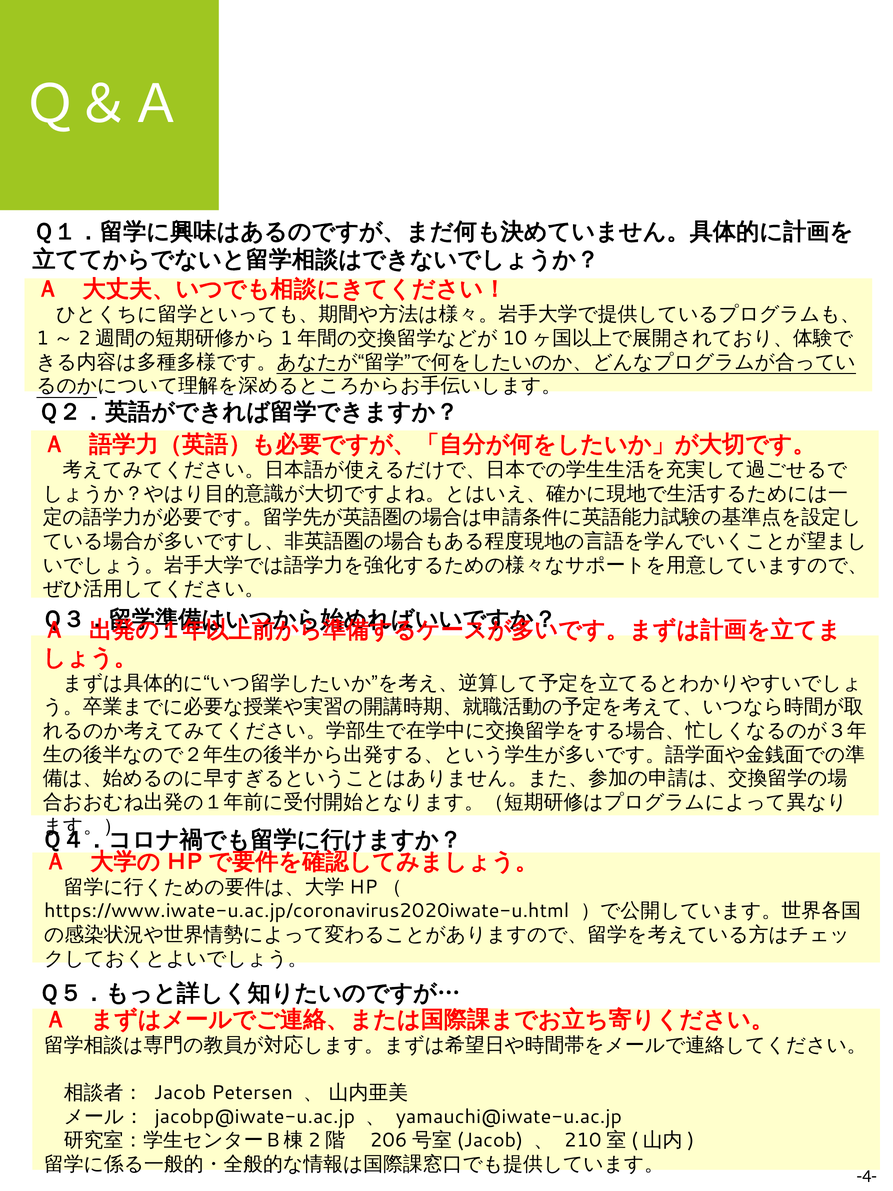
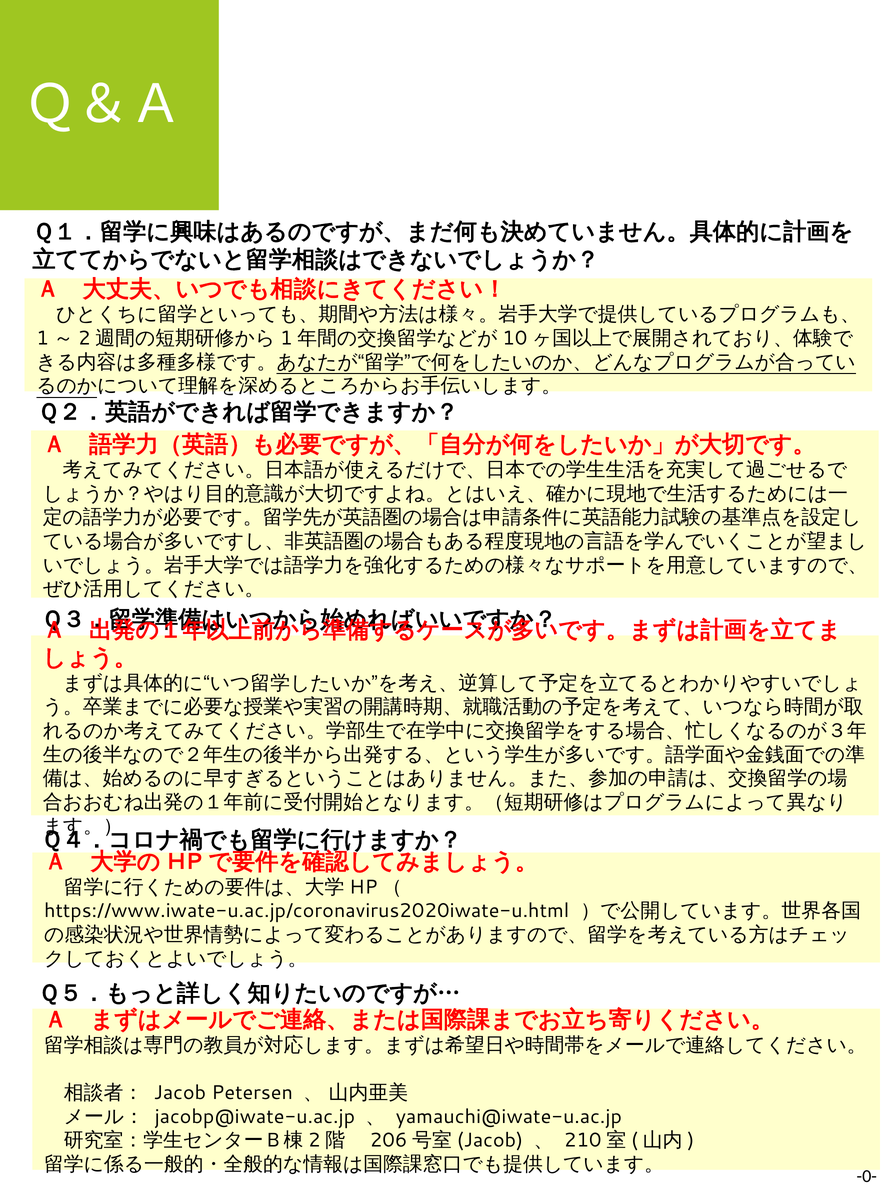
-4-: -4- -> -0- (867, 1176)
